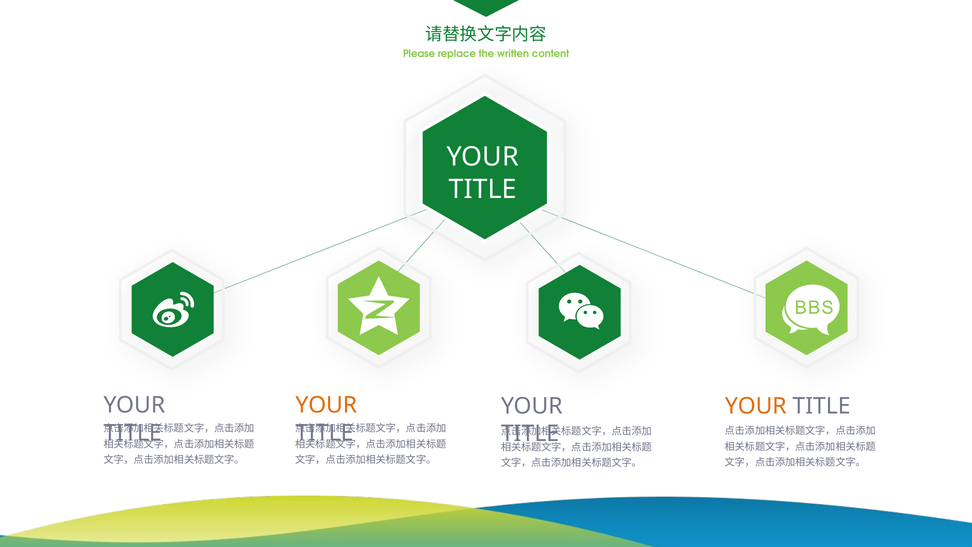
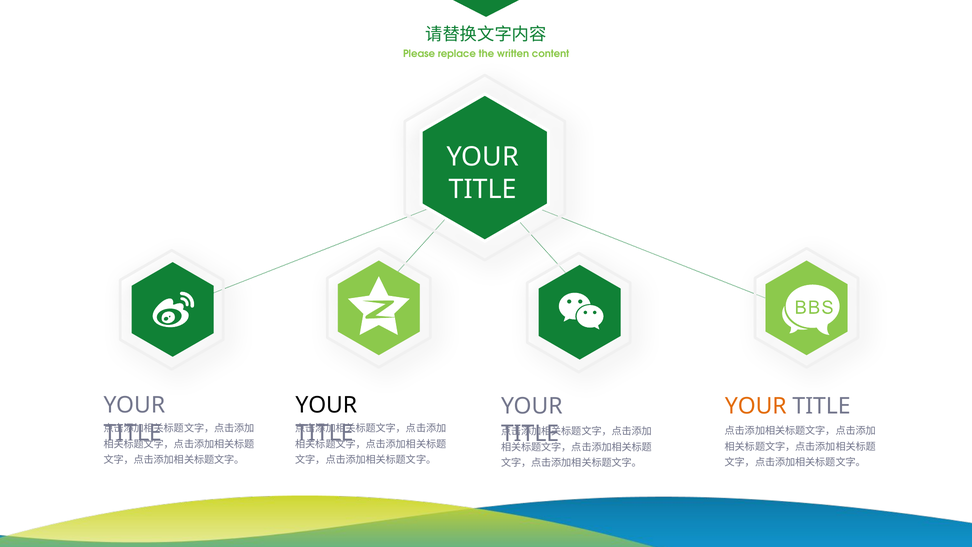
YOUR colour: orange -> black (326, 405)
